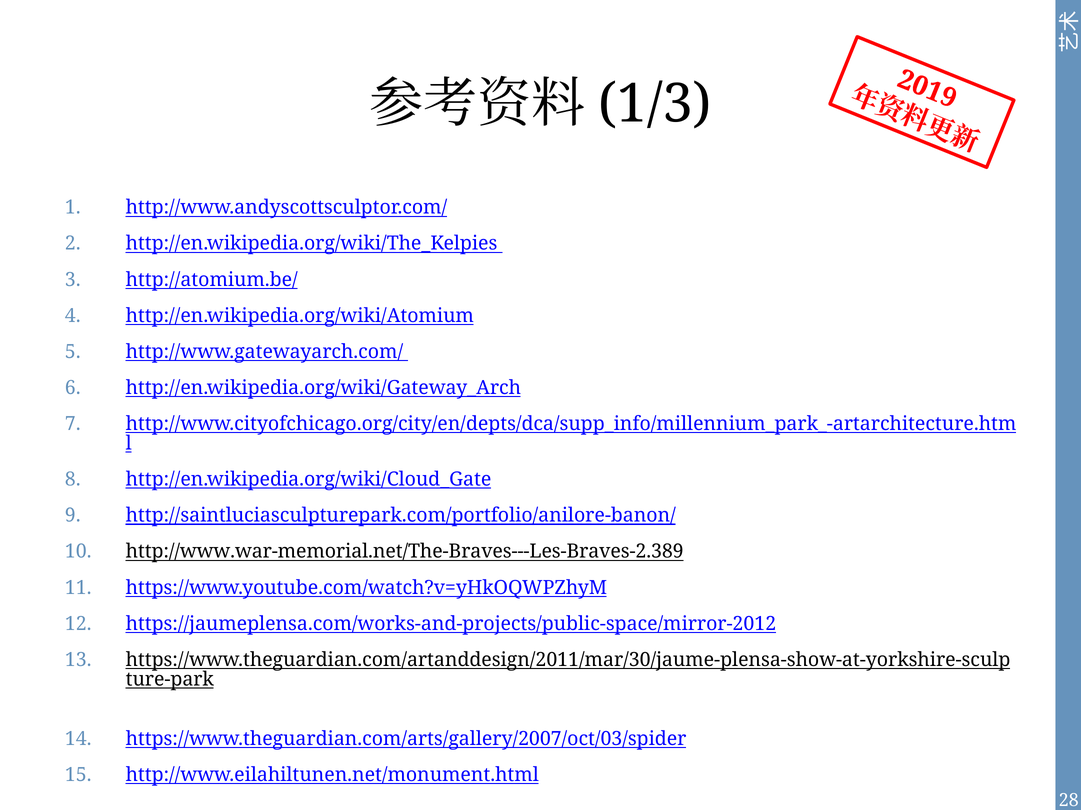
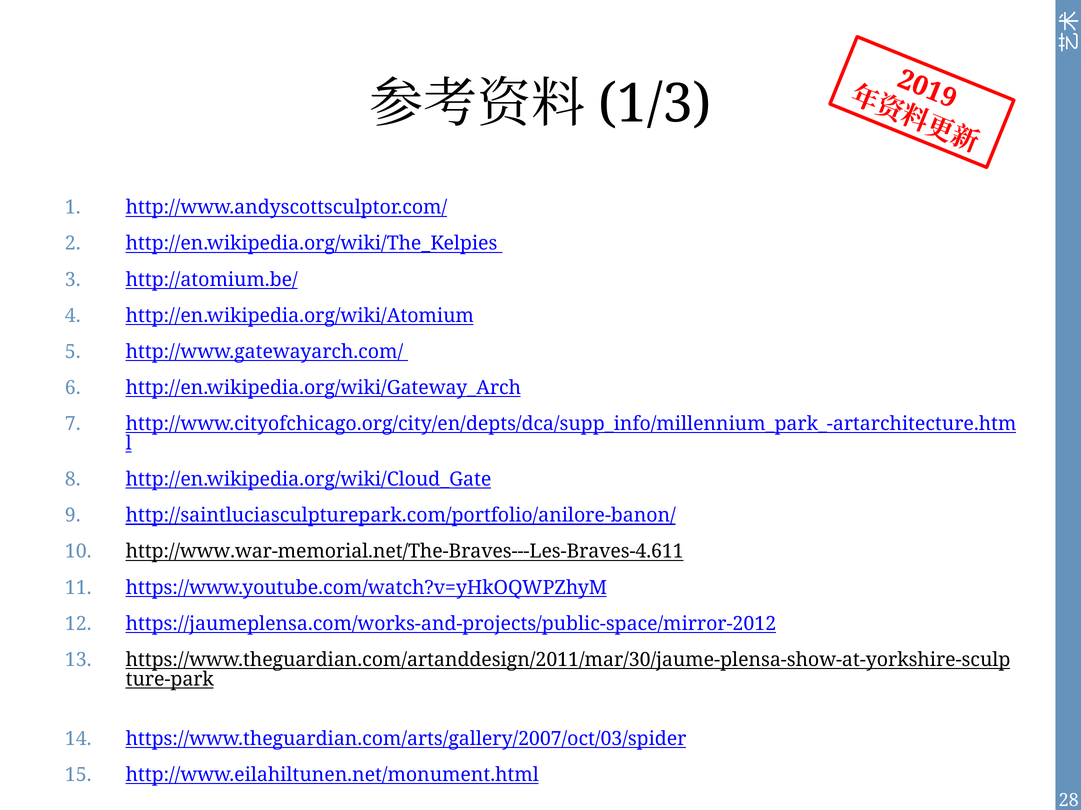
http://www.war-memorial.net/The-Braves---Les-Braves-2.389: http://www.war-memorial.net/The-Braves---Les-Braves-2.389 -> http://www.war-memorial.net/The-Braves---Les-Braves-4.611 (405, 552)
